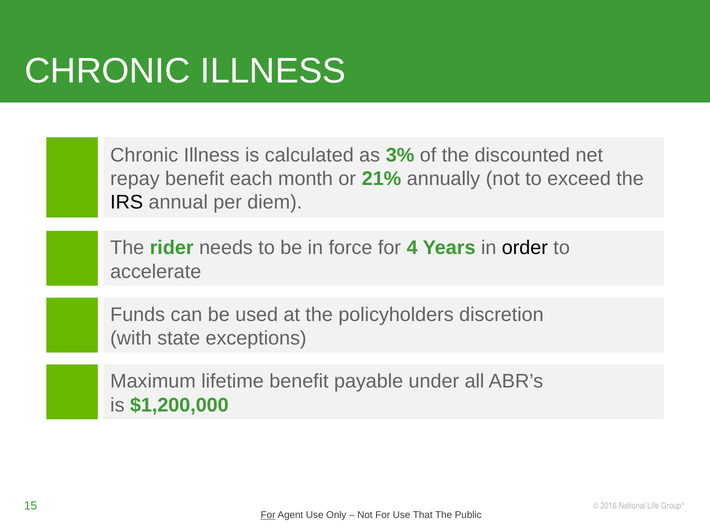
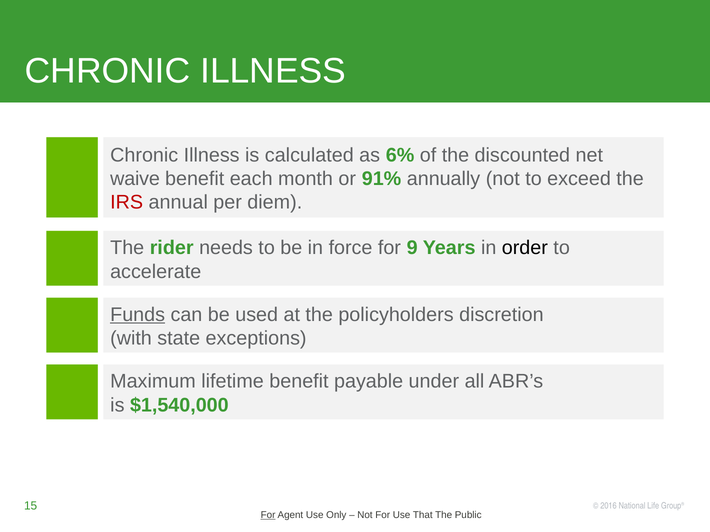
3%: 3% -> 6% (400, 155)
repay: repay -> waive (135, 179)
21%: 21% -> 91% (382, 179)
IRS colour: black -> red (127, 203)
4: 4 -> 9 (412, 248)
Funds underline: none -> present (138, 315)
$1,200,000: $1,200,000 -> $1,540,000 (179, 406)
